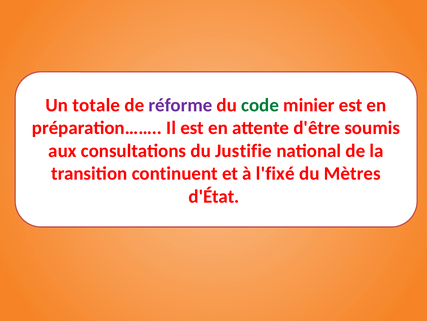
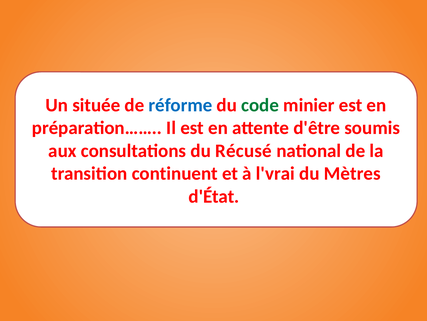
totale: totale -> située (96, 105)
réforme colour: purple -> blue (180, 105)
Justifie: Justifie -> Récusé (244, 150)
l'fixé: l'fixé -> l'vrai (275, 173)
